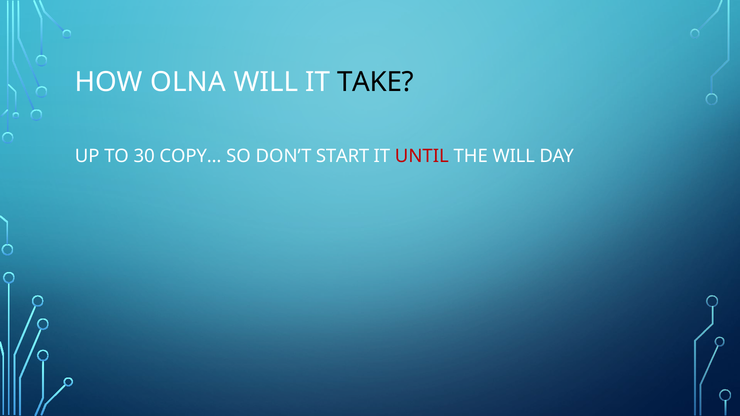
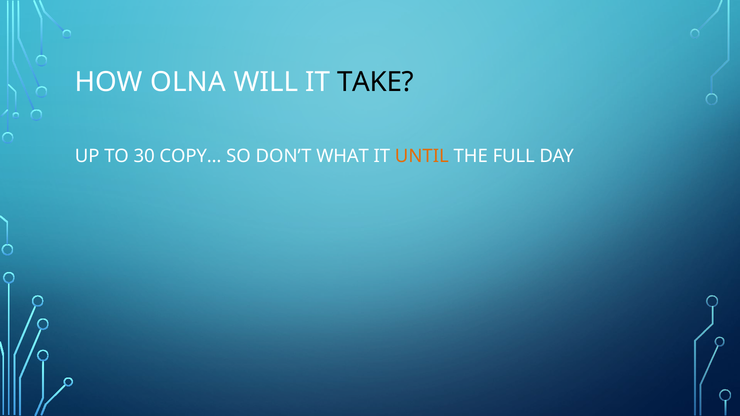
START: START -> WHAT (343, 156)
UNTIL colour: red -> orange (422, 156)
THE WILL: WILL -> FULL (514, 156)
